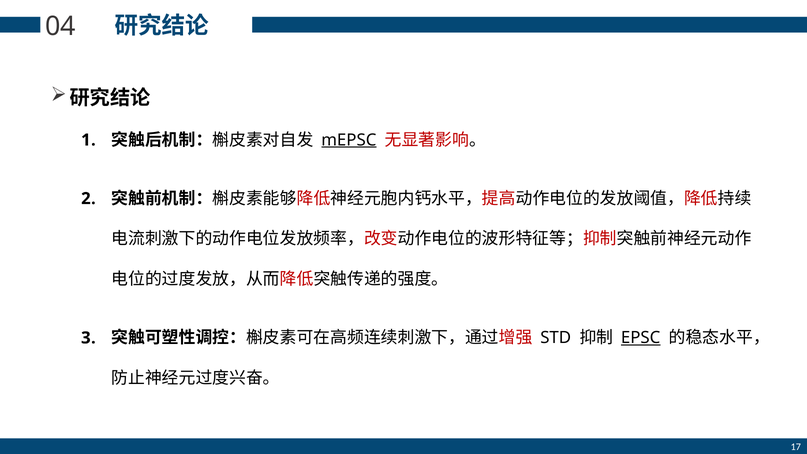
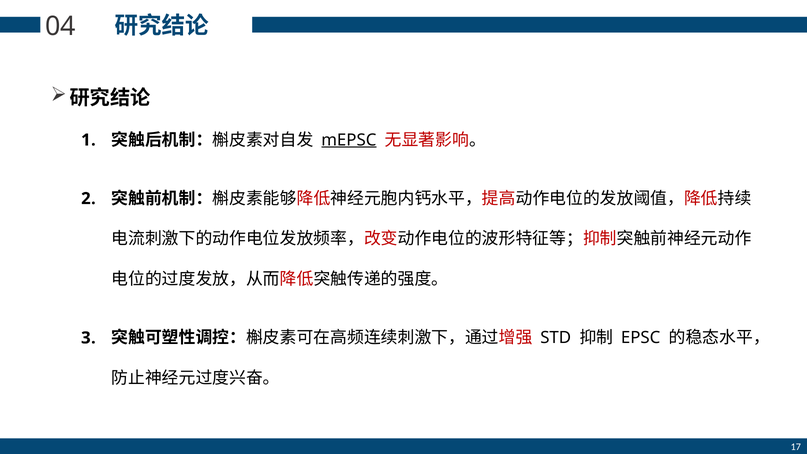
EPSC underline: present -> none (641, 338)
